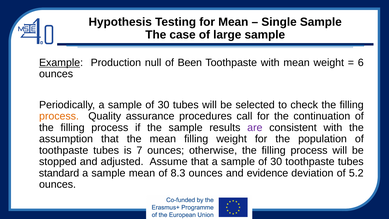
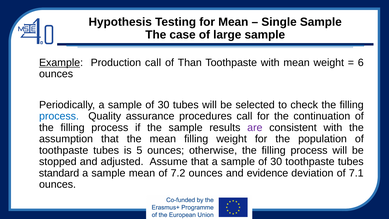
Production null: null -> call (153, 63)
Been: Been -> Than (190, 63)
process colour: orange -> blue (59, 116)
7: 7 -> 5 (139, 150)
8.3: 8.3 -> 7.2 (178, 173)
5.2: 5.2 -> 7.1 (356, 173)
